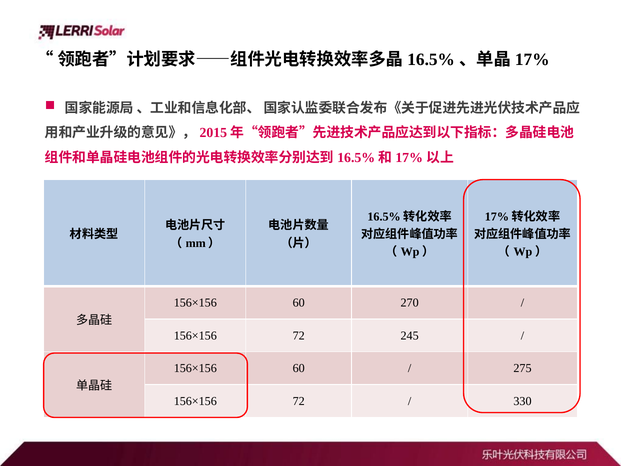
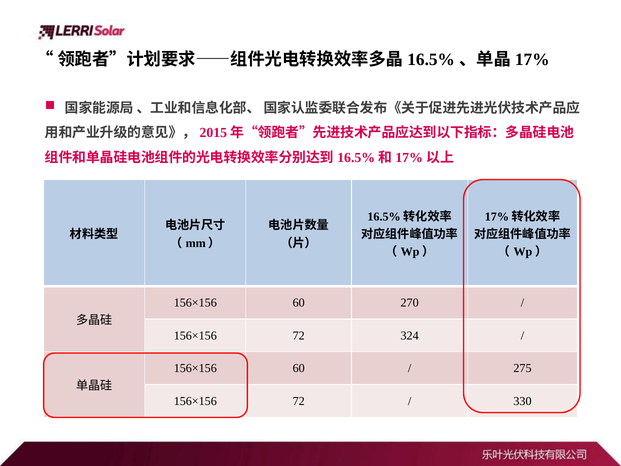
245: 245 -> 324 (410, 335)
